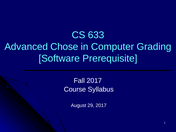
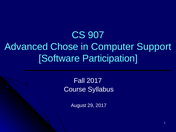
633: 633 -> 907 (96, 35)
Grading: Grading -> Support (154, 47)
Prerequisite: Prerequisite -> Participation (110, 58)
